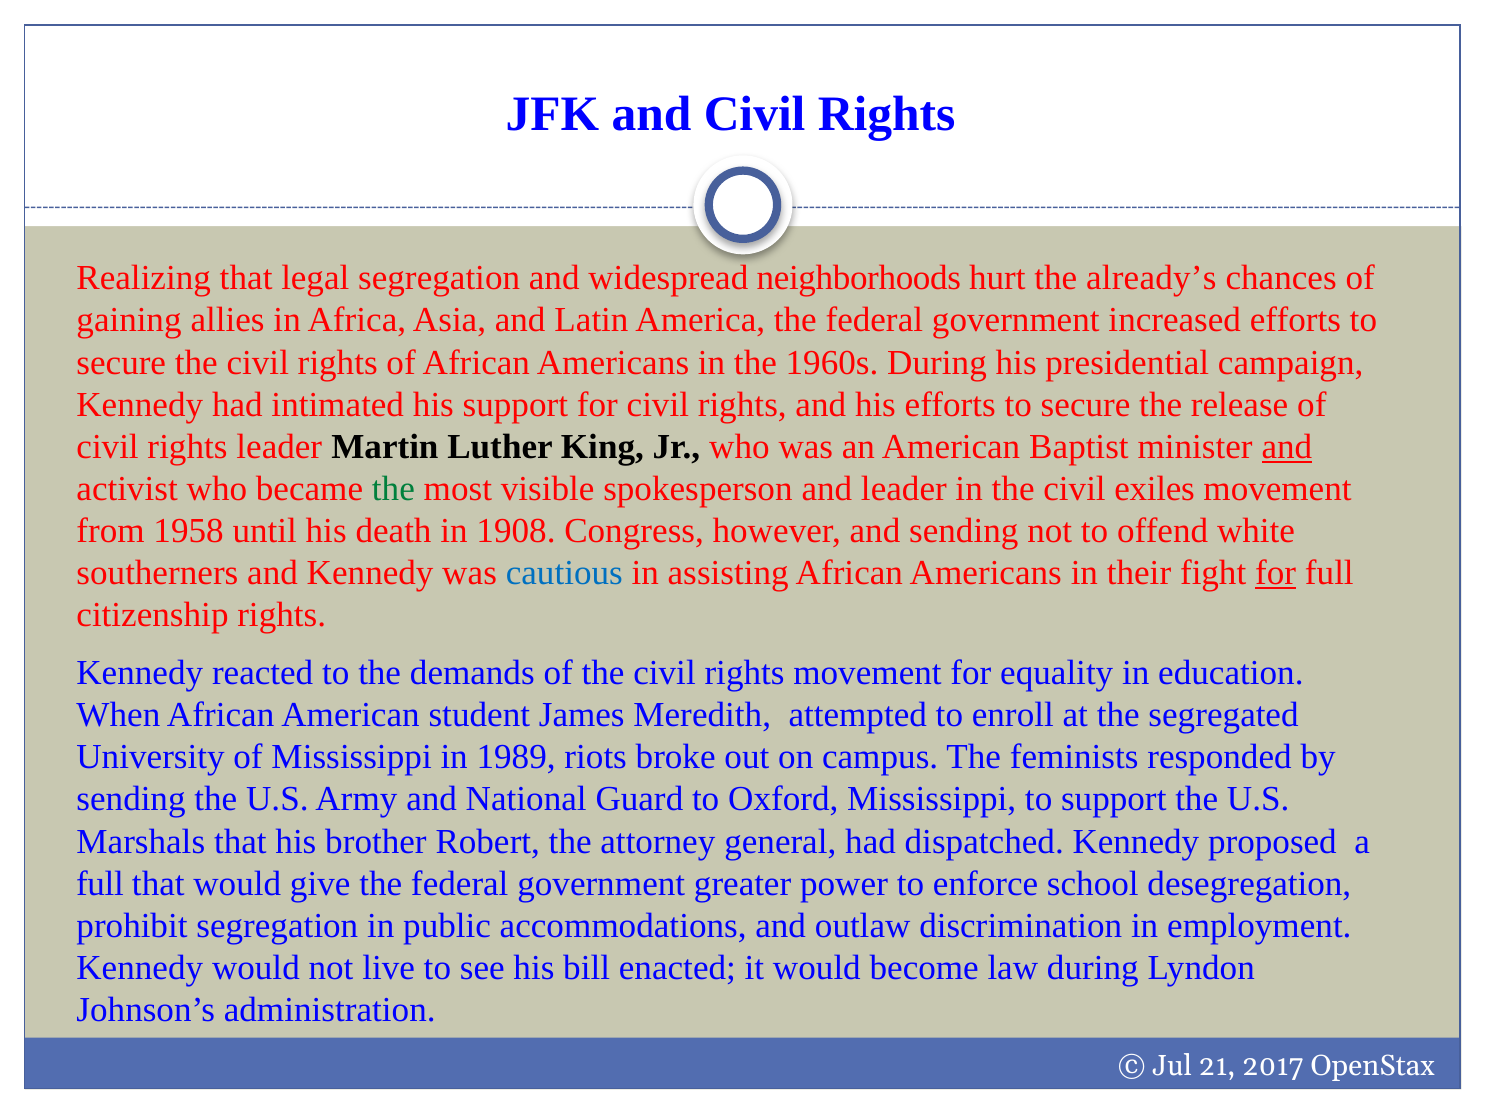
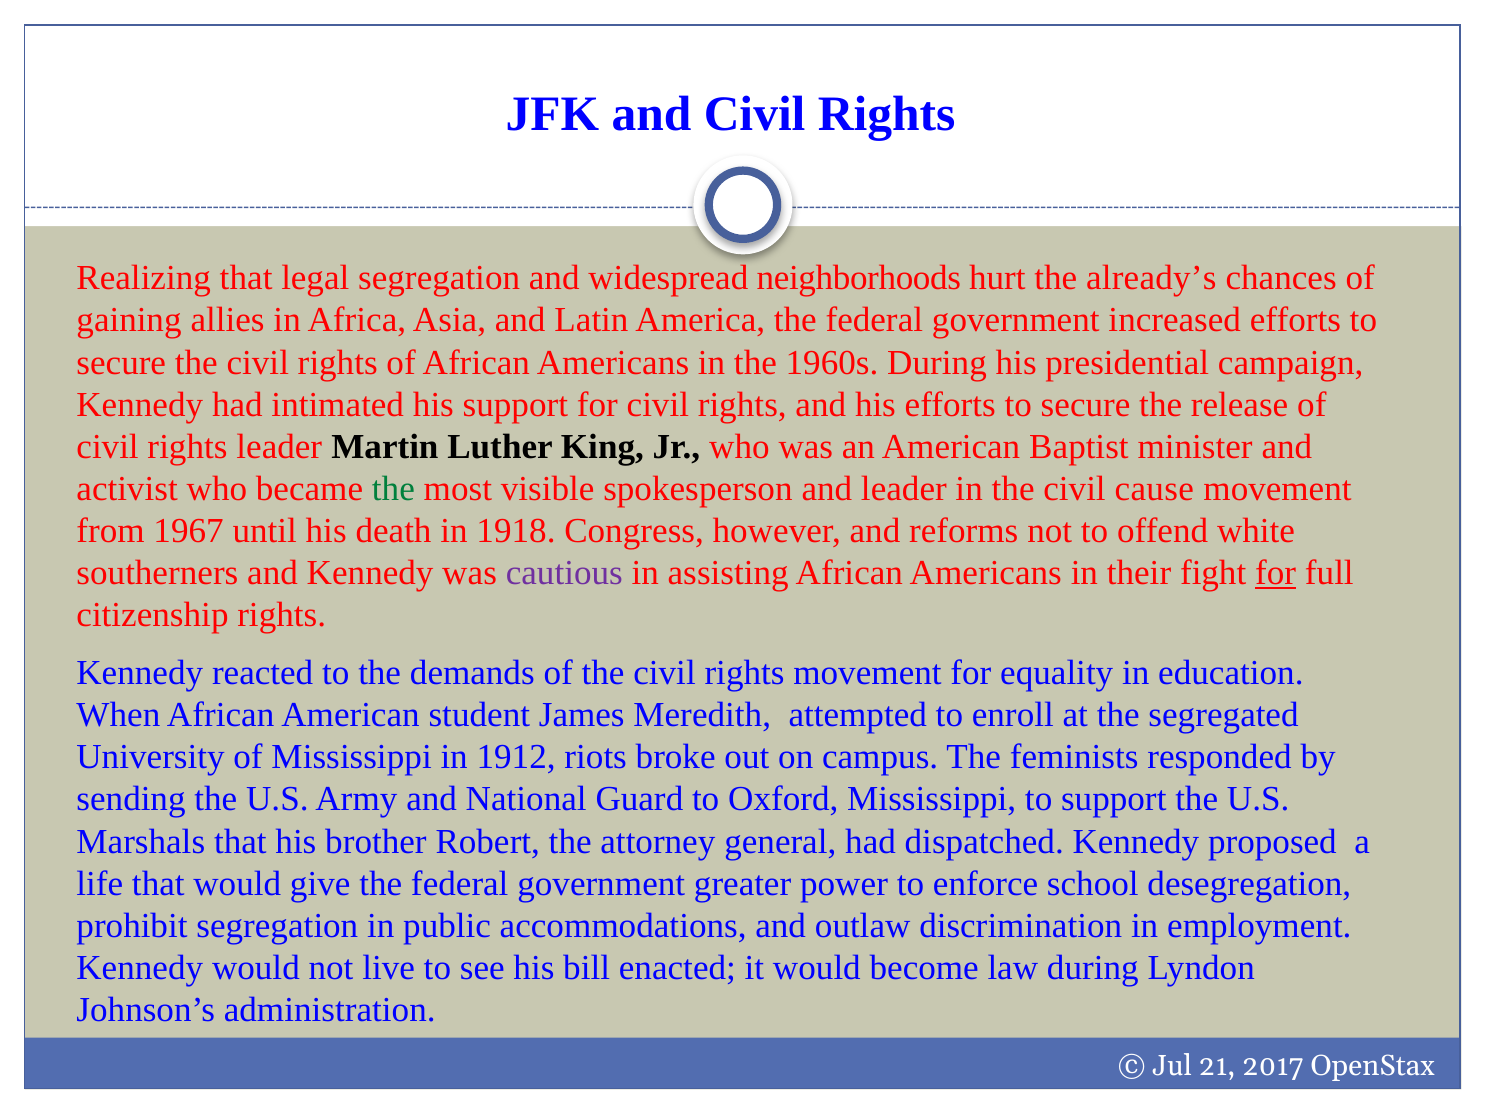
and underline: present -> none (1287, 447)
exiles: exiles -> cause (1154, 489)
1958: 1958 -> 1967 (189, 531)
1908: 1908 -> 1918 (516, 531)
and sending: sending -> reforms (964, 531)
cautious colour: blue -> purple (564, 573)
1989: 1989 -> 1912 (516, 758)
full: full -> life (100, 884)
